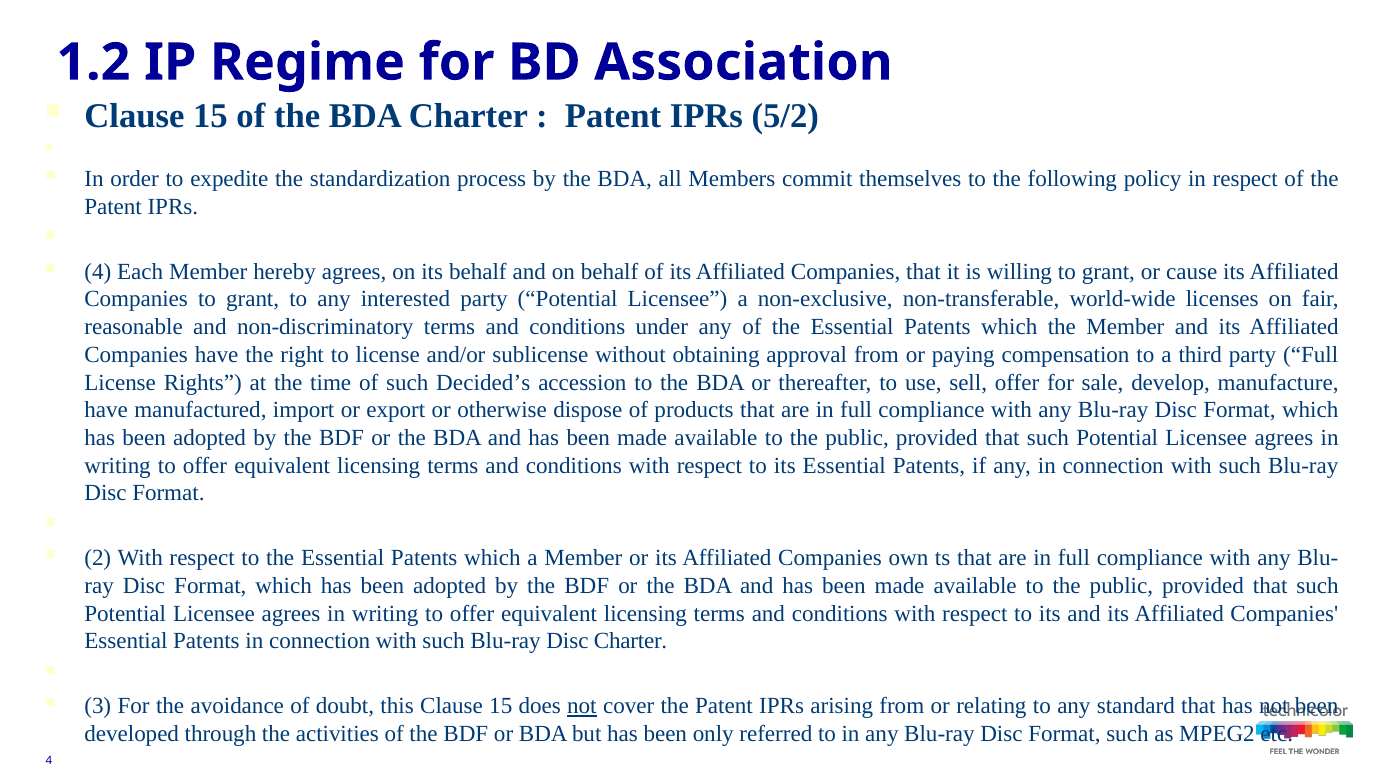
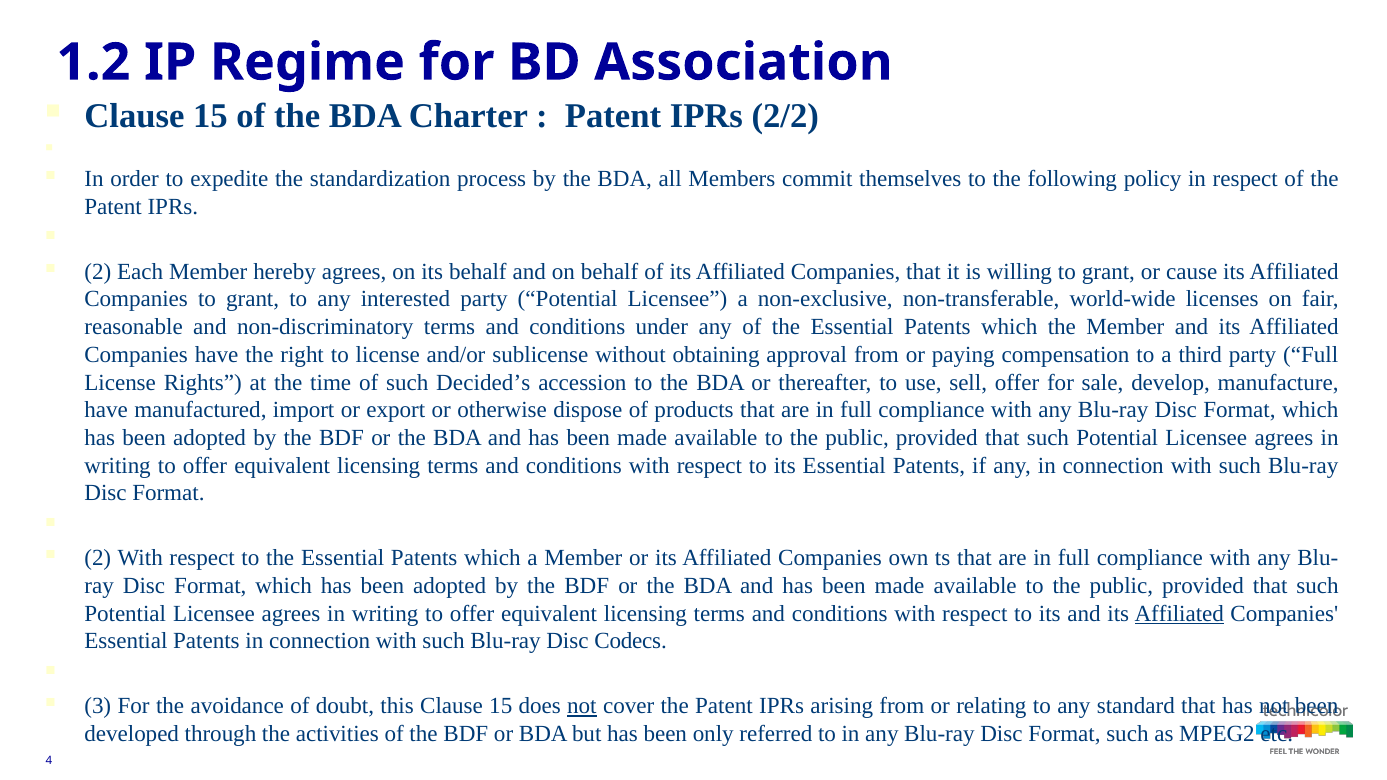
5/2: 5/2 -> 2/2 (785, 116)
4: 4 -> 2 (98, 272)
Affiliated underline: none -> present (1179, 614)
Disc Charter: Charter -> Codecs (631, 641)
